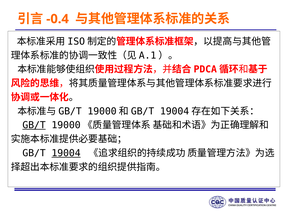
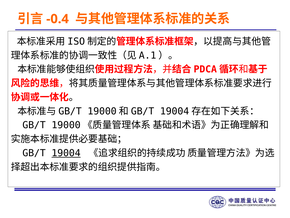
GB/T underline: present -> none (34, 125)
